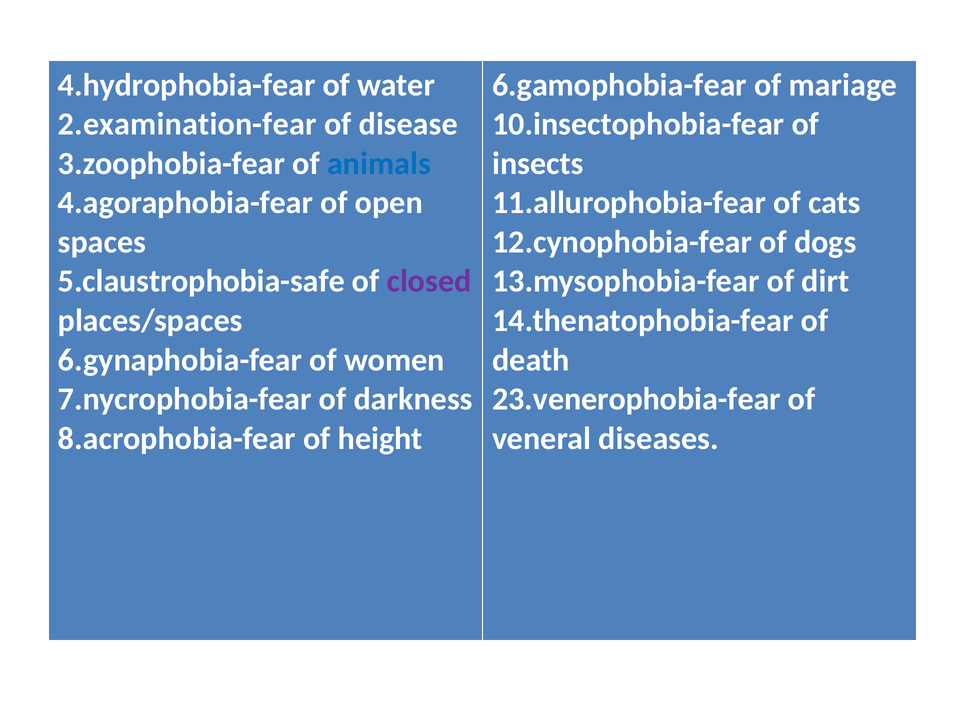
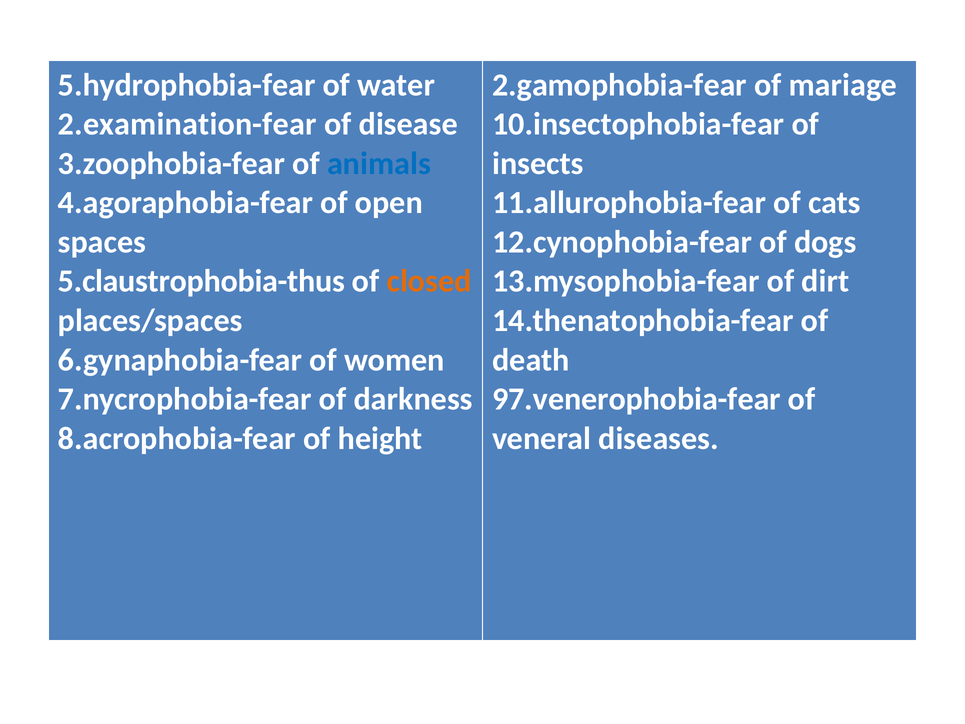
4.hydrophobia-fear: 4.hydrophobia-fear -> 5.hydrophobia-fear (187, 85)
6.gamophobia-fear: 6.gamophobia-fear -> 2.gamophobia-fear (620, 85)
5.claustrophobia-safe: 5.claustrophobia-safe -> 5.claustrophobia-thus (201, 281)
closed colour: purple -> orange (429, 281)
23.venerophobia-fear: 23.venerophobia-fear -> 97.venerophobia-fear (636, 399)
